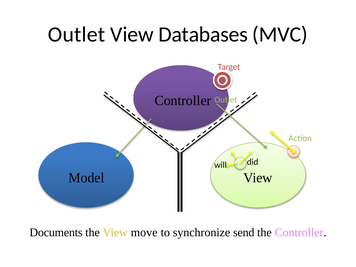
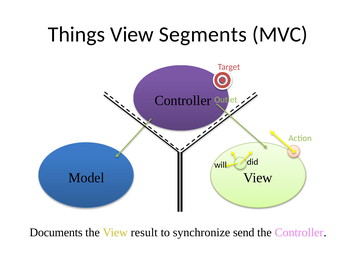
Outlet: Outlet -> Things (77, 34)
Databases: Databases -> Segments (203, 34)
move: move -> result (144, 232)
